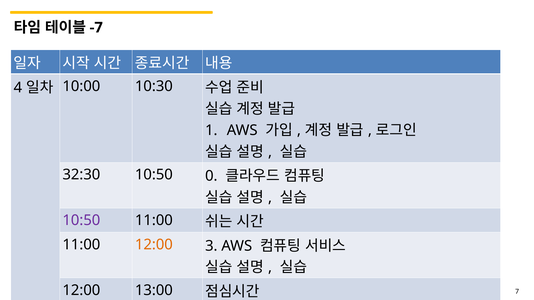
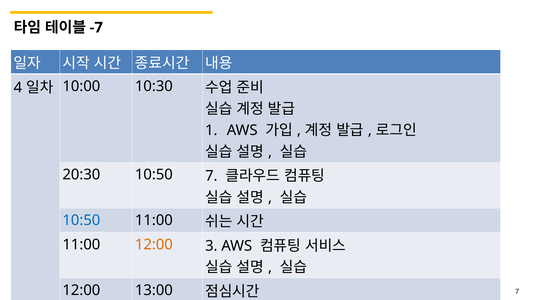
32:30: 32:30 -> 20:30 (81, 175)
10:50 0: 0 -> 7 (211, 176)
10:50 colour: purple -> blue (81, 221)
